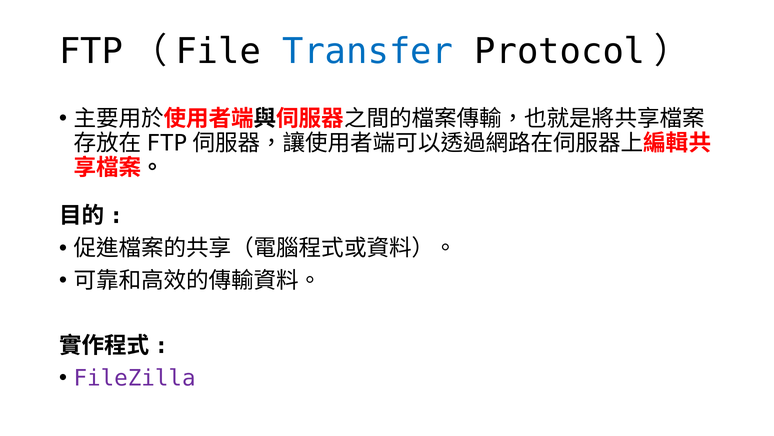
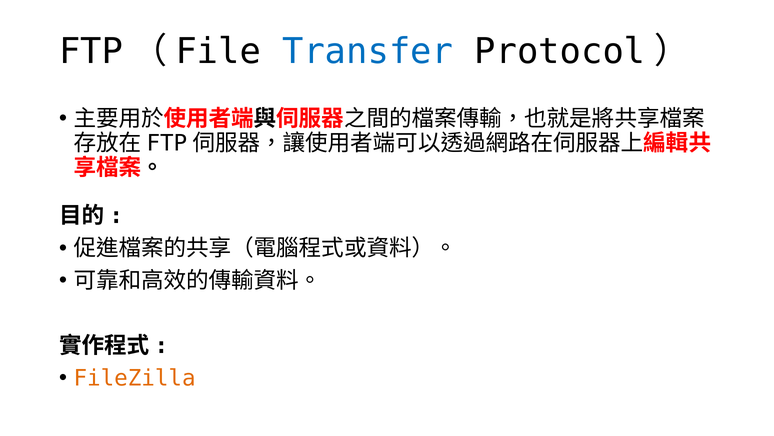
FileZilla colour: purple -> orange (135, 378)
